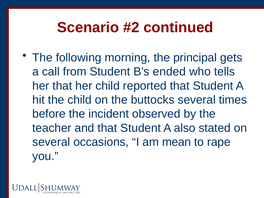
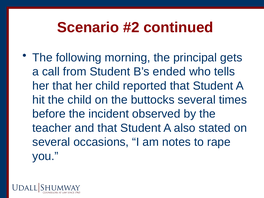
mean: mean -> notes (176, 142)
